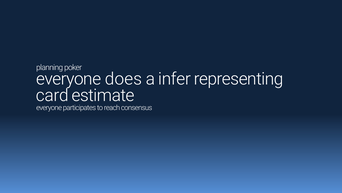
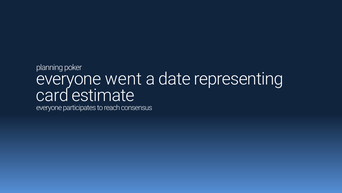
does: does -> went (123, 79)
infer: infer -> date (174, 79)
